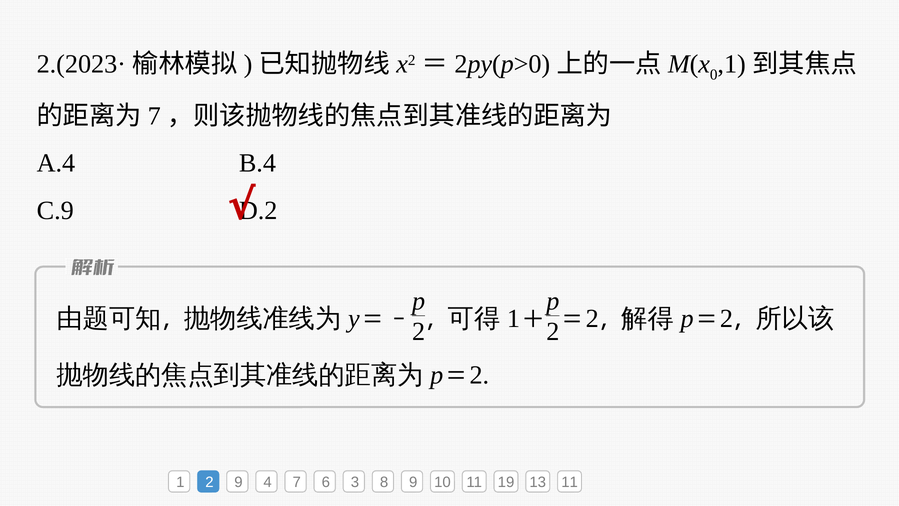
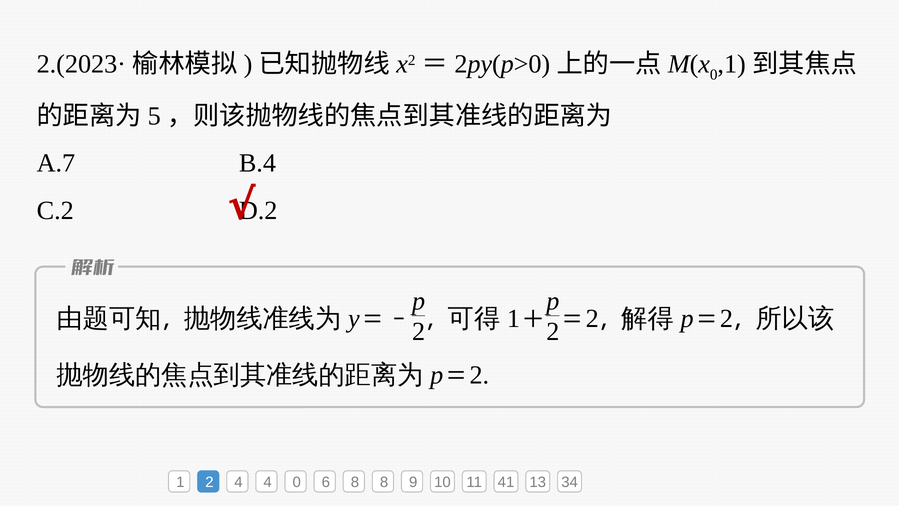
7: 7 -> 5 (154, 116)
A.4: A.4 -> A.7 (56, 163)
C.9: C.9 -> C.2 (55, 210)
2 9: 9 -> 4 (239, 482)
4 7: 7 -> 0 (297, 482)
6 3: 3 -> 8 (355, 482)
19: 19 -> 41 (506, 482)
13 11: 11 -> 34 (570, 482)
